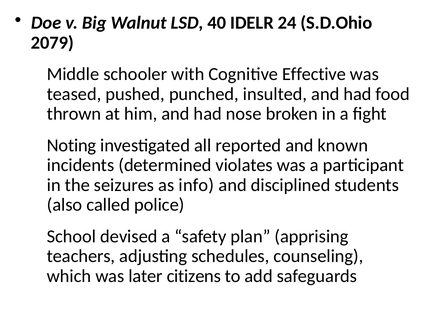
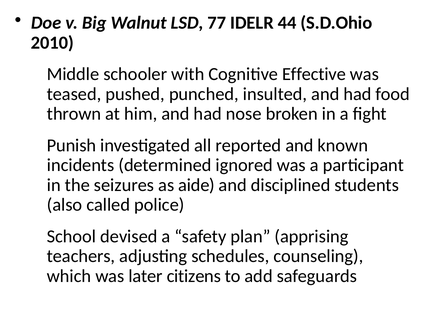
40: 40 -> 77 (217, 23)
24: 24 -> 44 (287, 23)
2079: 2079 -> 2010 (52, 43)
Noting: Noting -> Punish (71, 145)
violates: violates -> ignored (244, 165)
info: info -> aide (197, 185)
